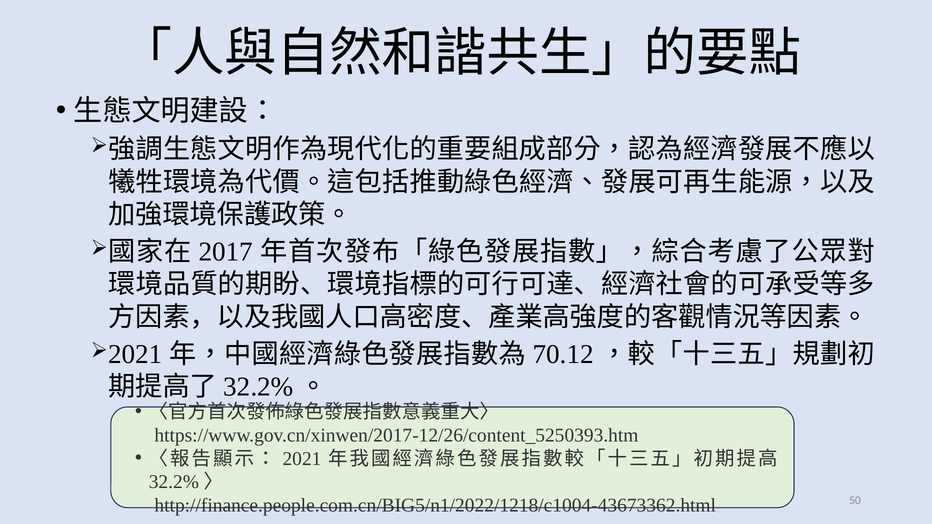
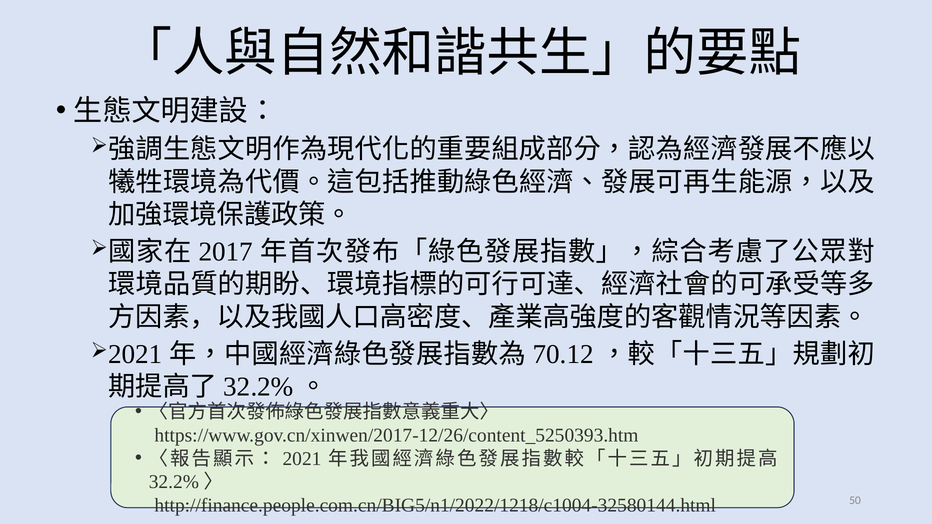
http://finance.people.com.cn/BIG5/n1/2022/1218/c1004-43673362.html: http://finance.people.com.cn/BIG5/n1/2022/1218/c1004-43673362.html -> http://finance.people.com.cn/BIG5/n1/2022/1218/c1004-32580144.html (435, 505)
